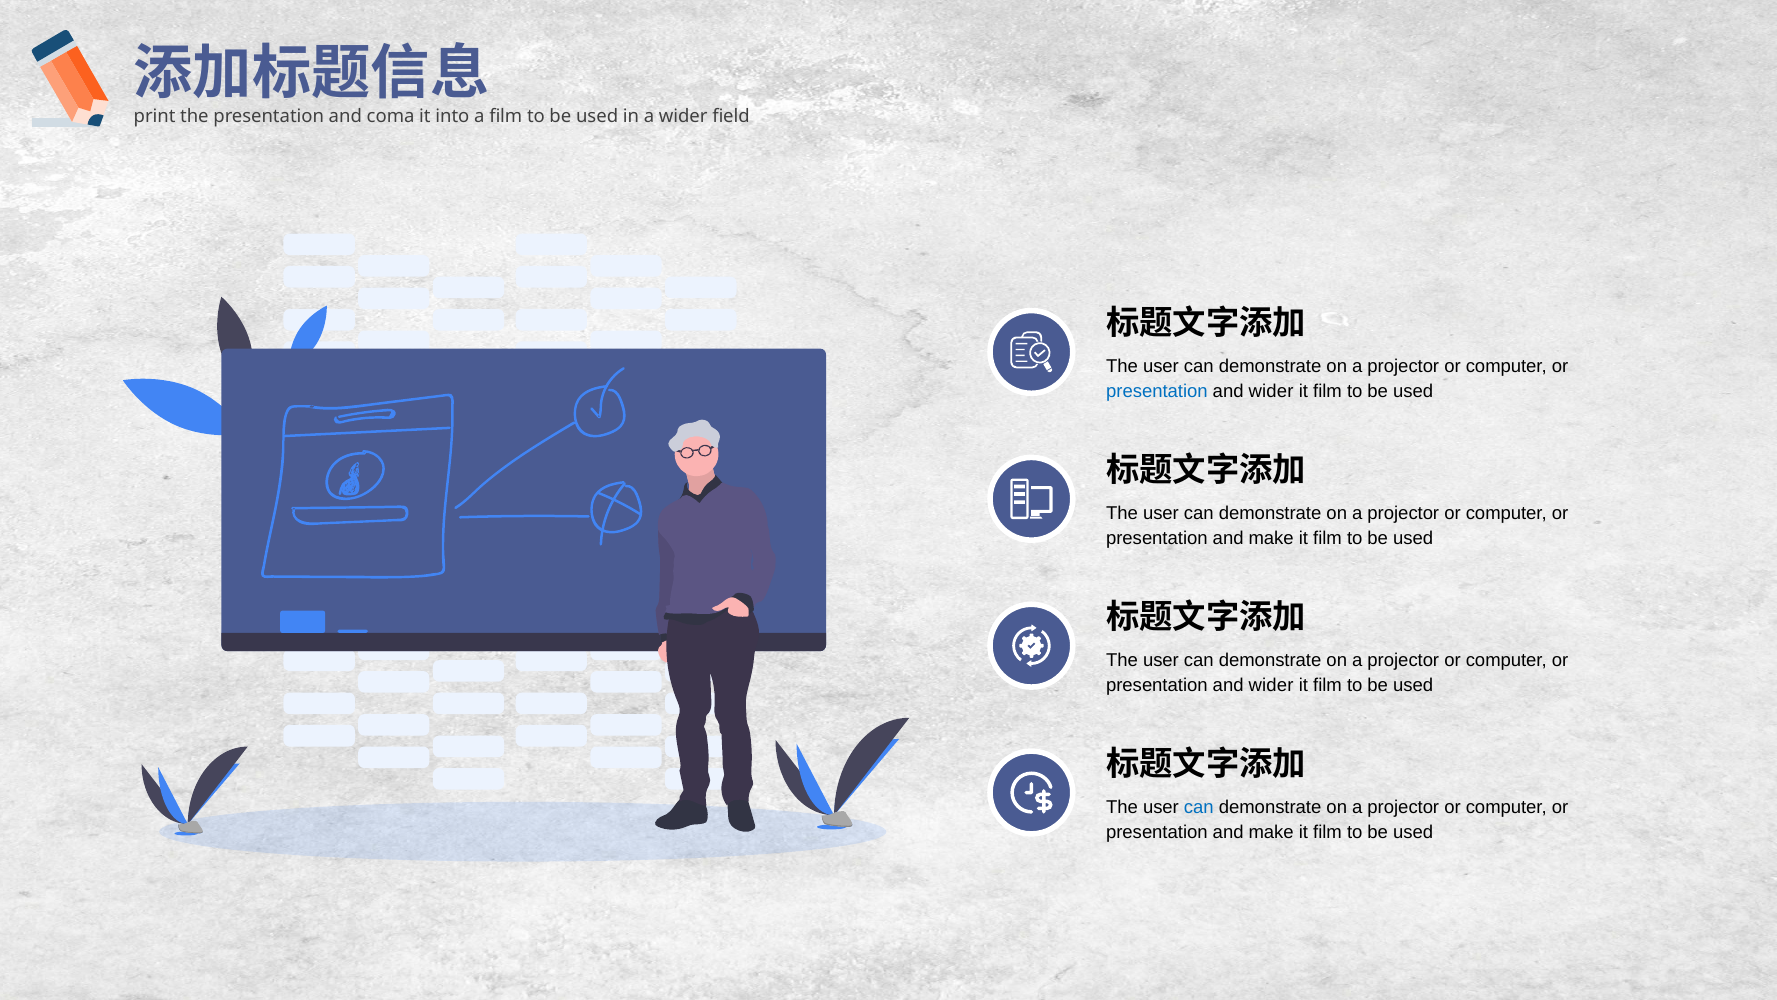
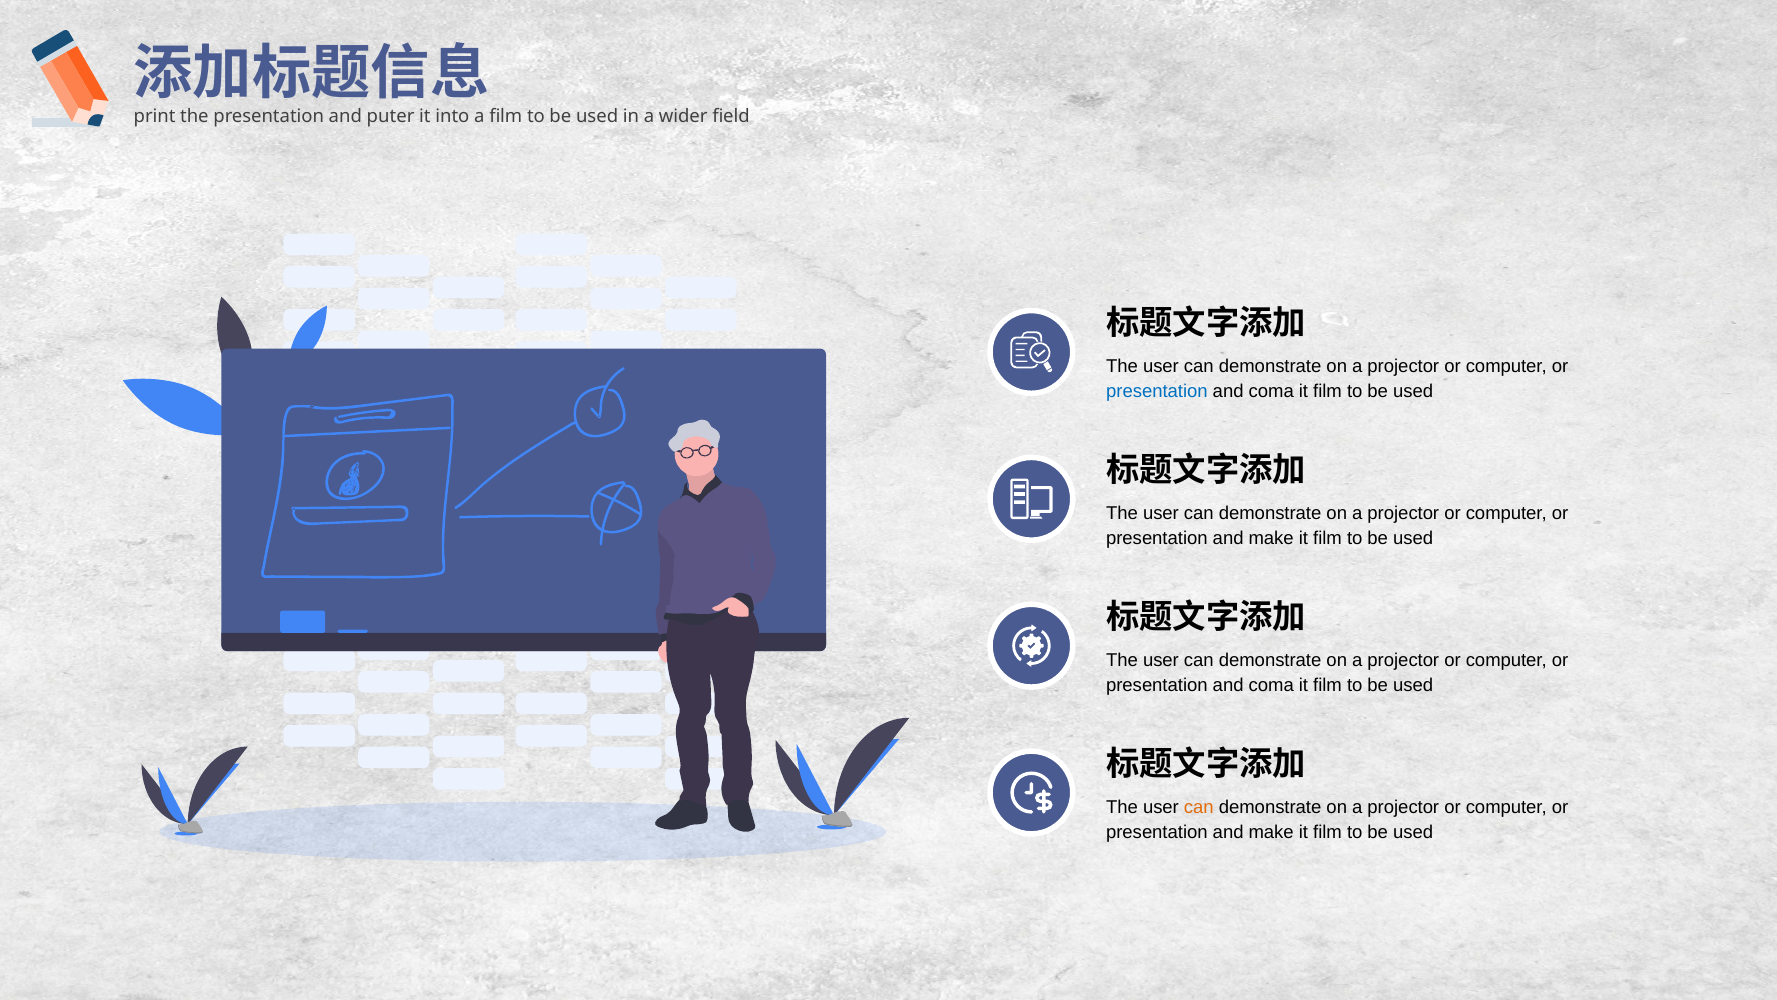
coma: coma -> puter (391, 116)
wider: wider -> coma (1271, 392)
wider: wider -> coma (1271, 685)
can colour: blue -> orange (1199, 807)
